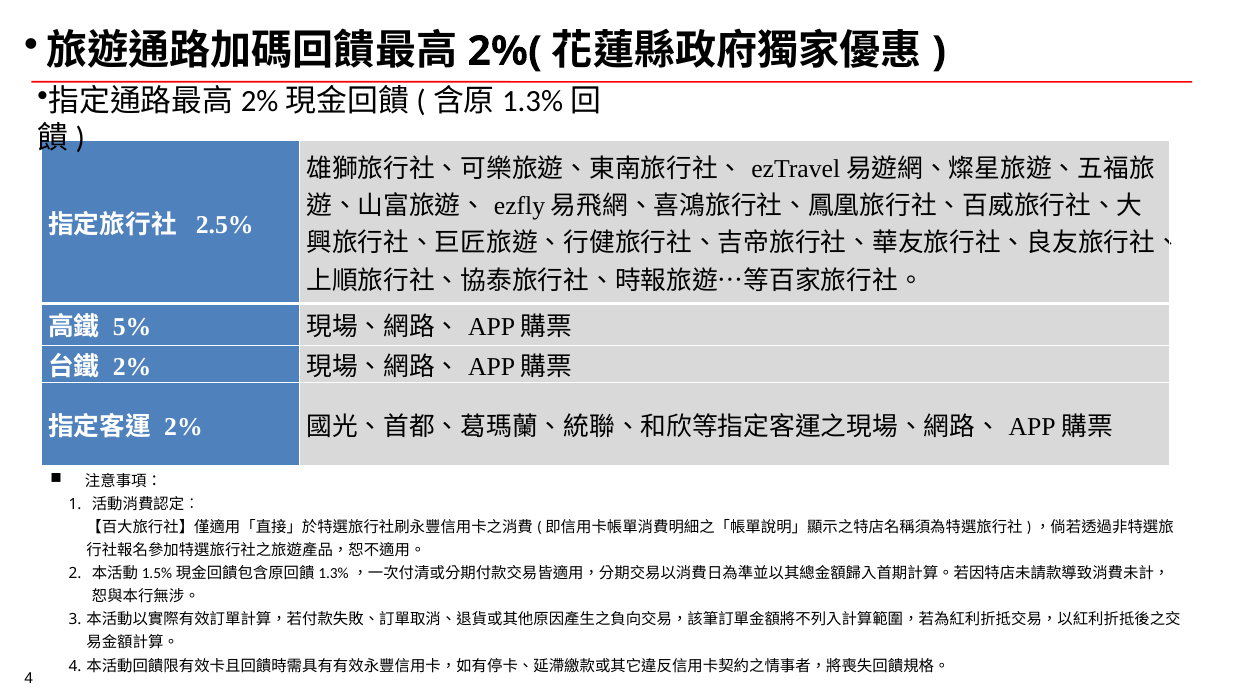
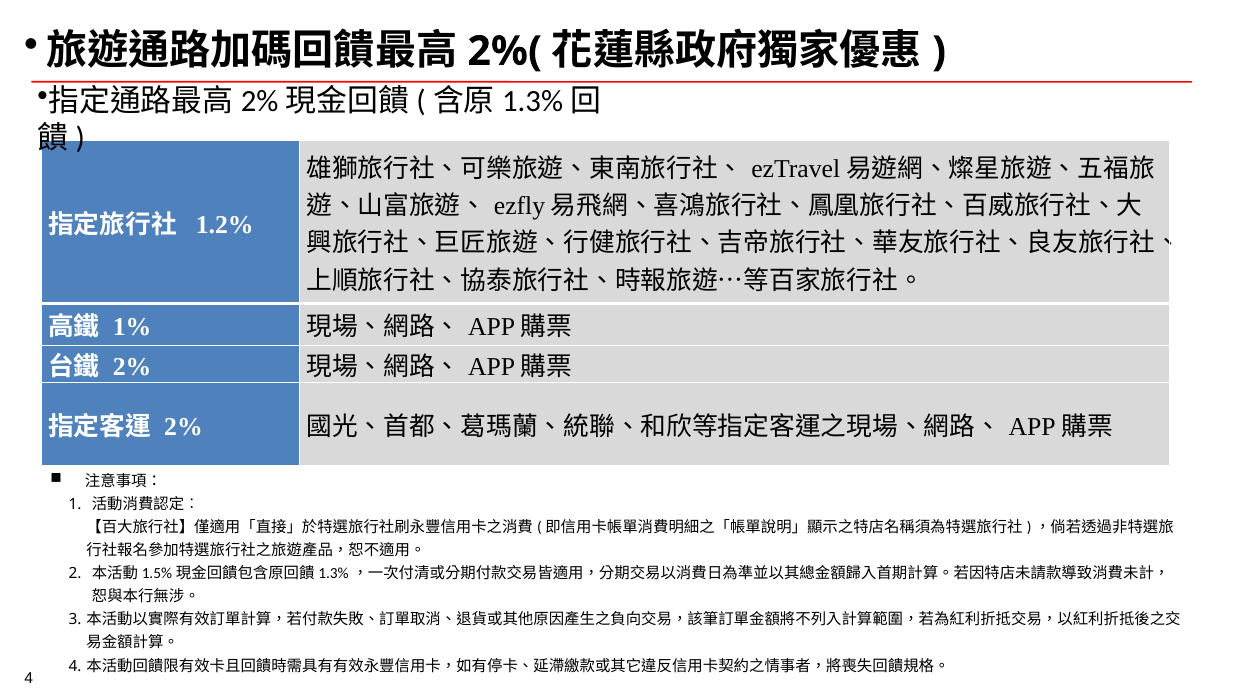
2.5%: 2.5% -> 1.2% (225, 225)
5%: 5% -> 1% (132, 327)
